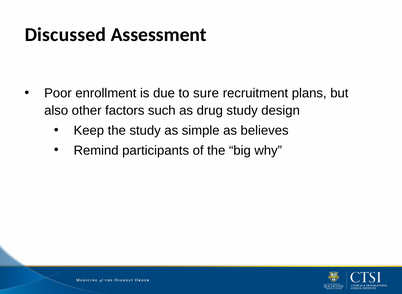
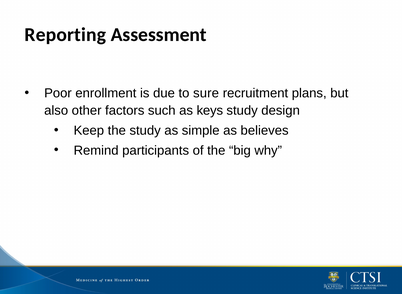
Discussed: Discussed -> Reporting (65, 35)
drug: drug -> keys (210, 111)
